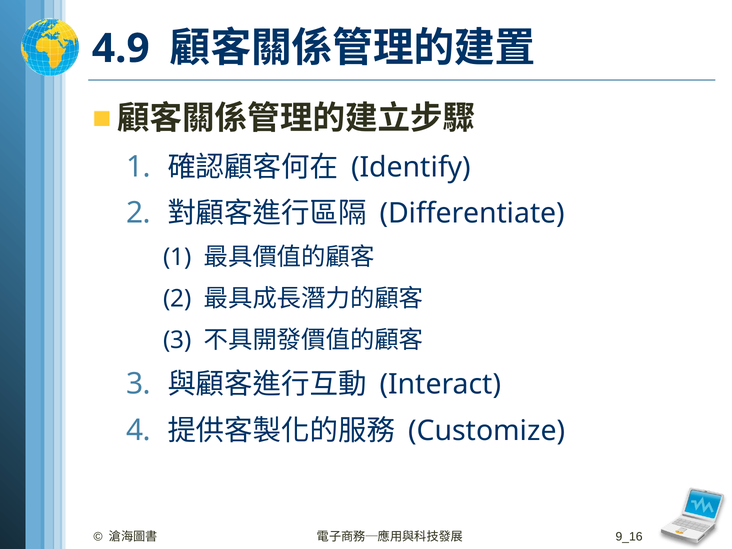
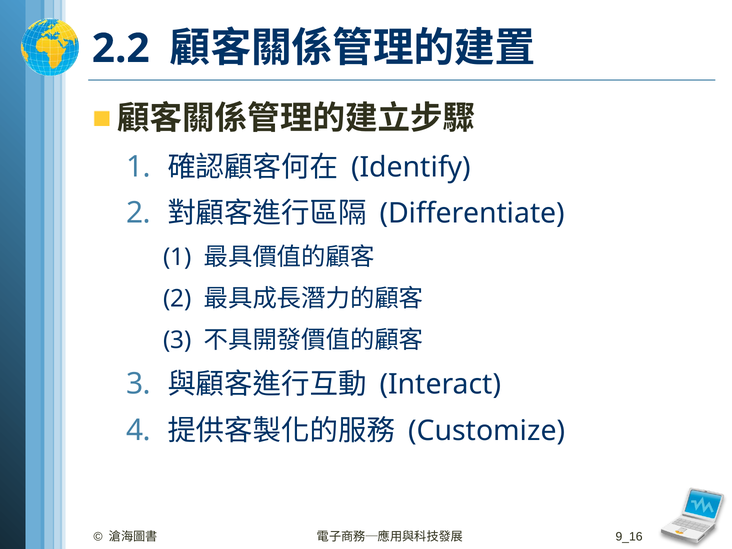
4.9: 4.9 -> 2.2 (121, 49)
